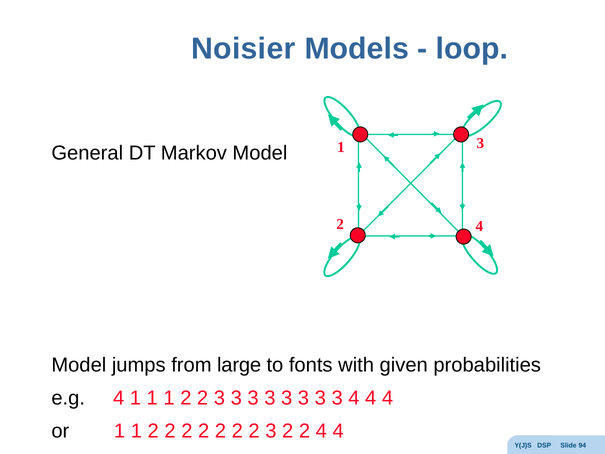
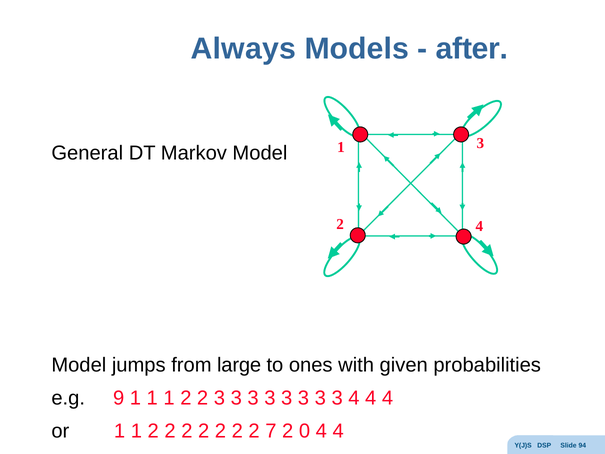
Noisier: Noisier -> Always (243, 49)
loop: loop -> after (472, 49)
fonts: fonts -> ones (311, 365)
e.g 4: 4 -> 9 (119, 398)
2 2 2 3: 3 -> 7 (271, 431)
2: 2 -> 0 (304, 431)
